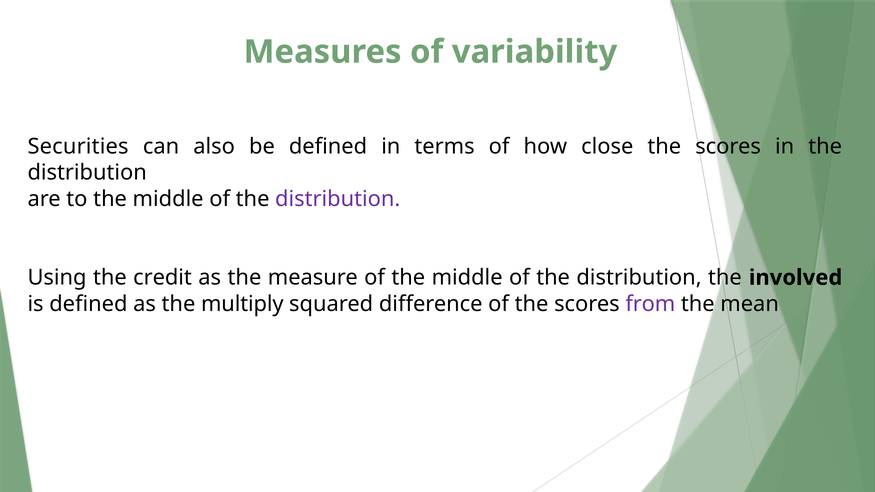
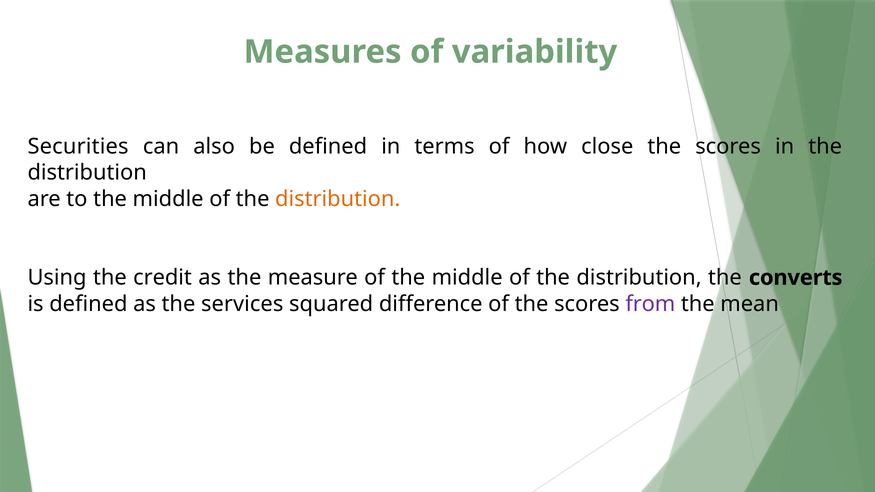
distribution colour: purple -> orange (338, 199)
involved: involved -> converts (796, 278)
multiply: multiply -> services (242, 304)
